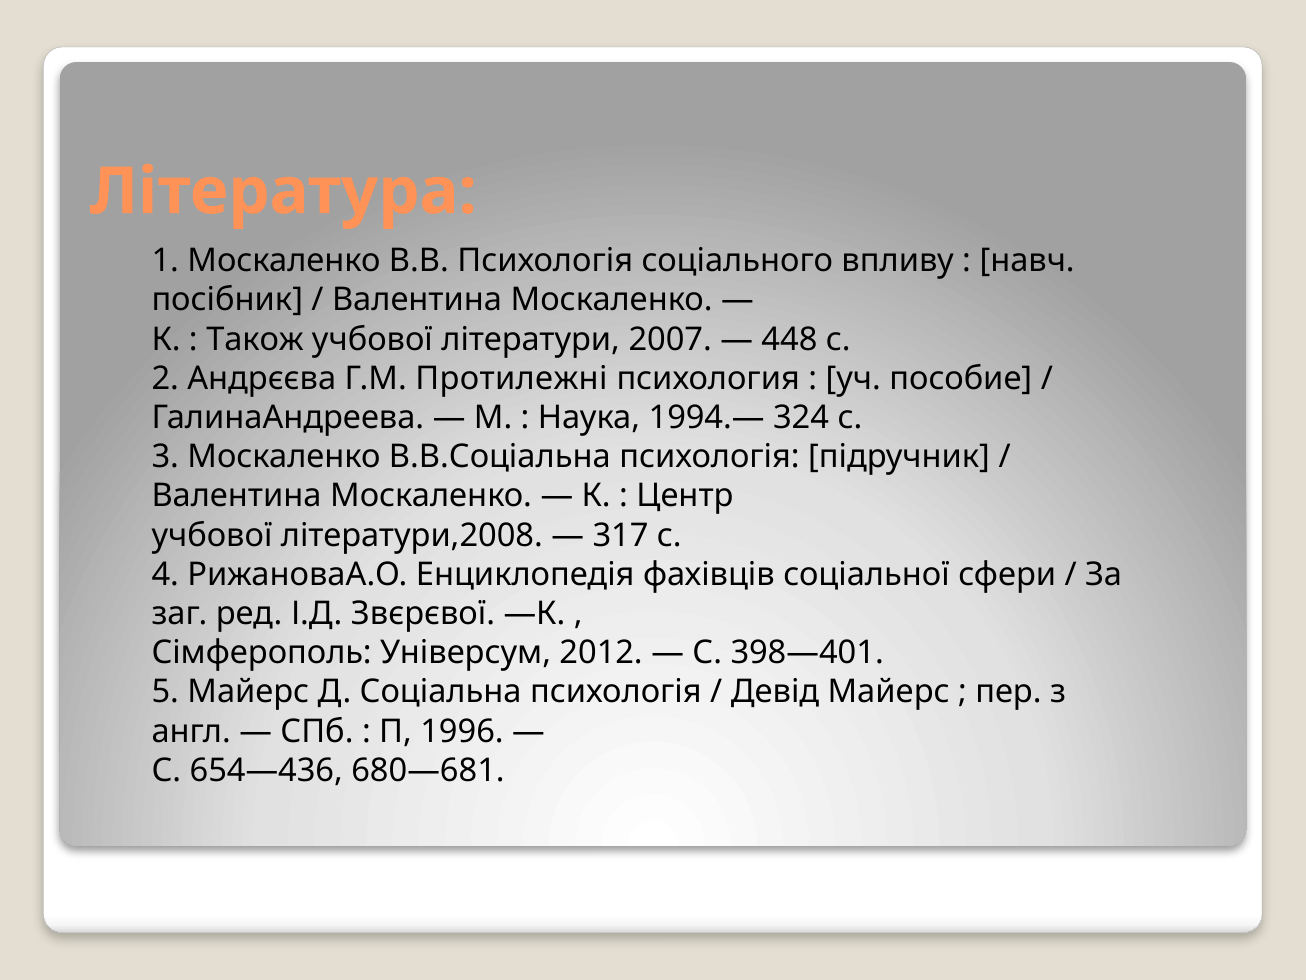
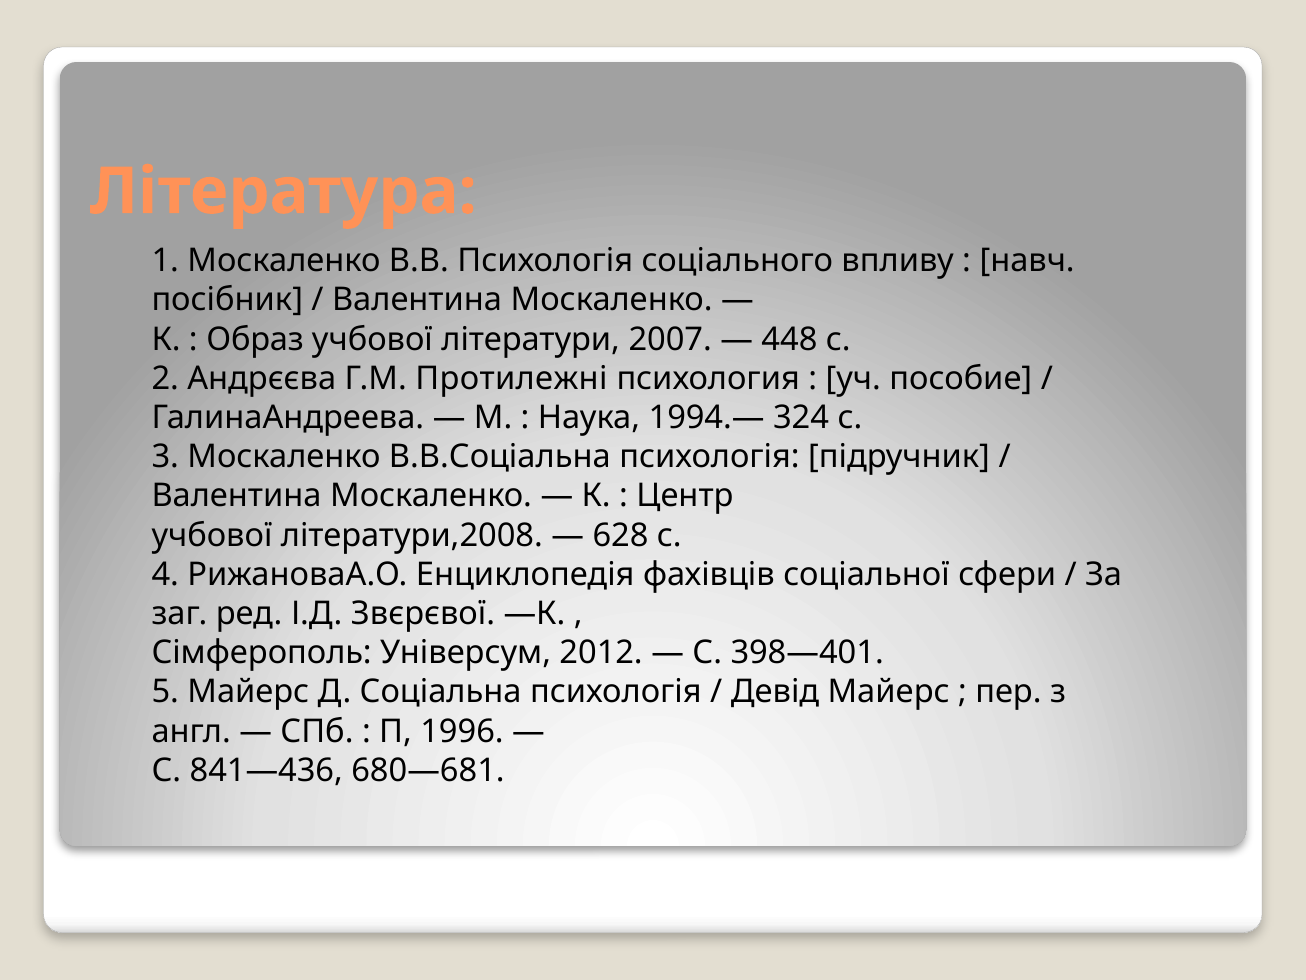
Також: Також -> Образ (255, 339)
317: 317 -> 628 (621, 535)
654—436: 654—436 -> 841—436 (266, 770)
